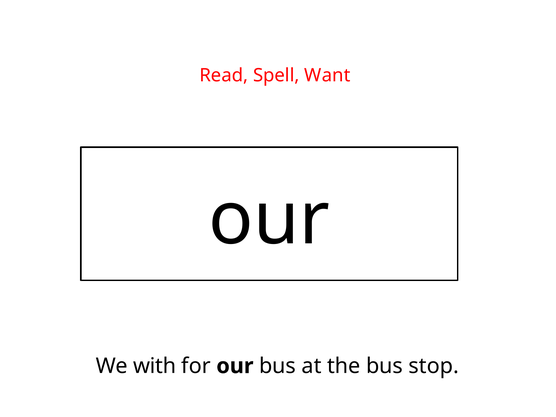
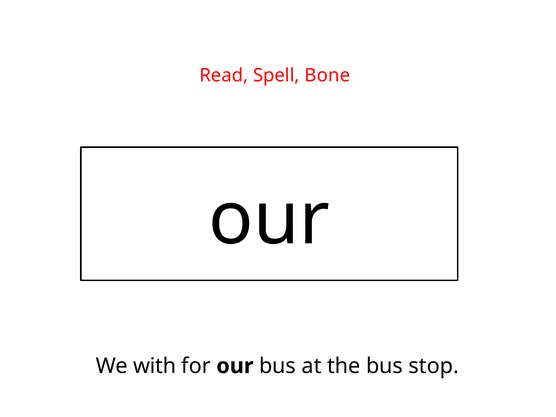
Want: Want -> Bone (327, 75)
